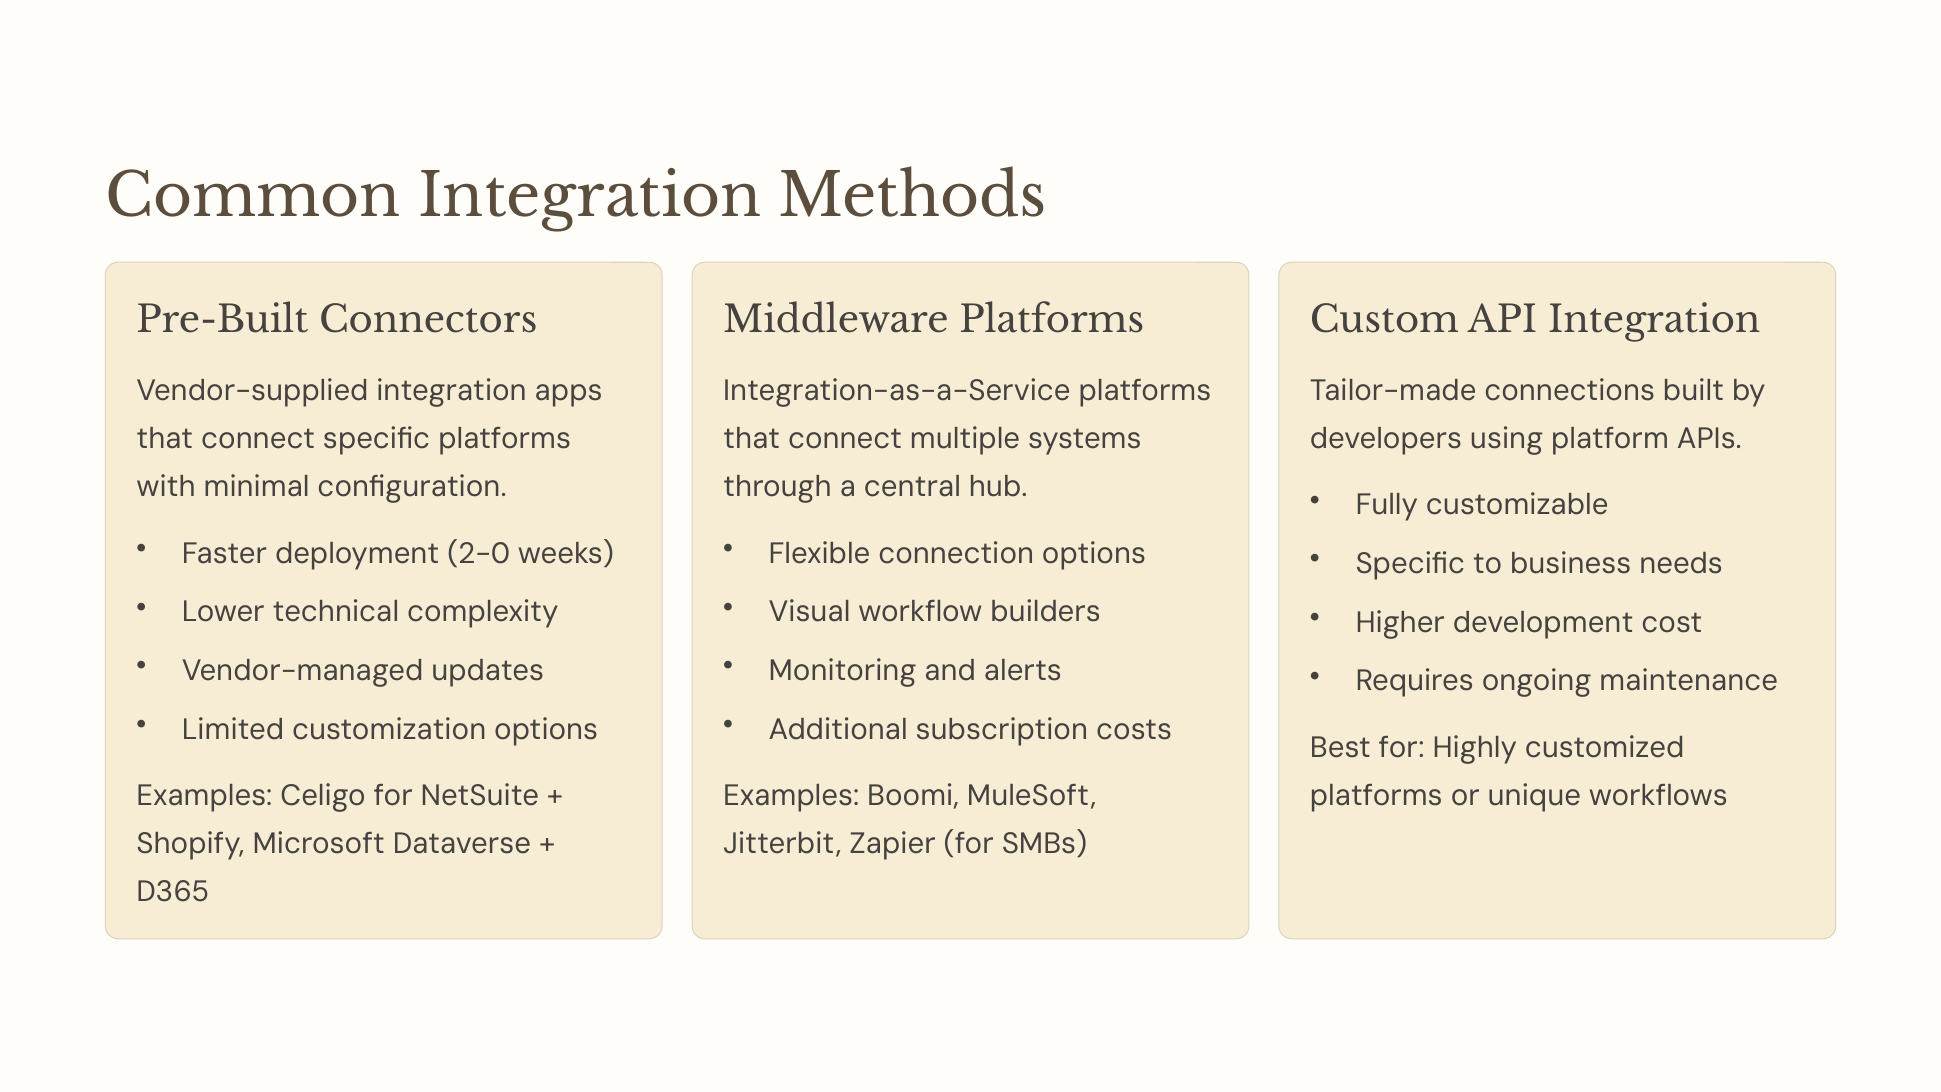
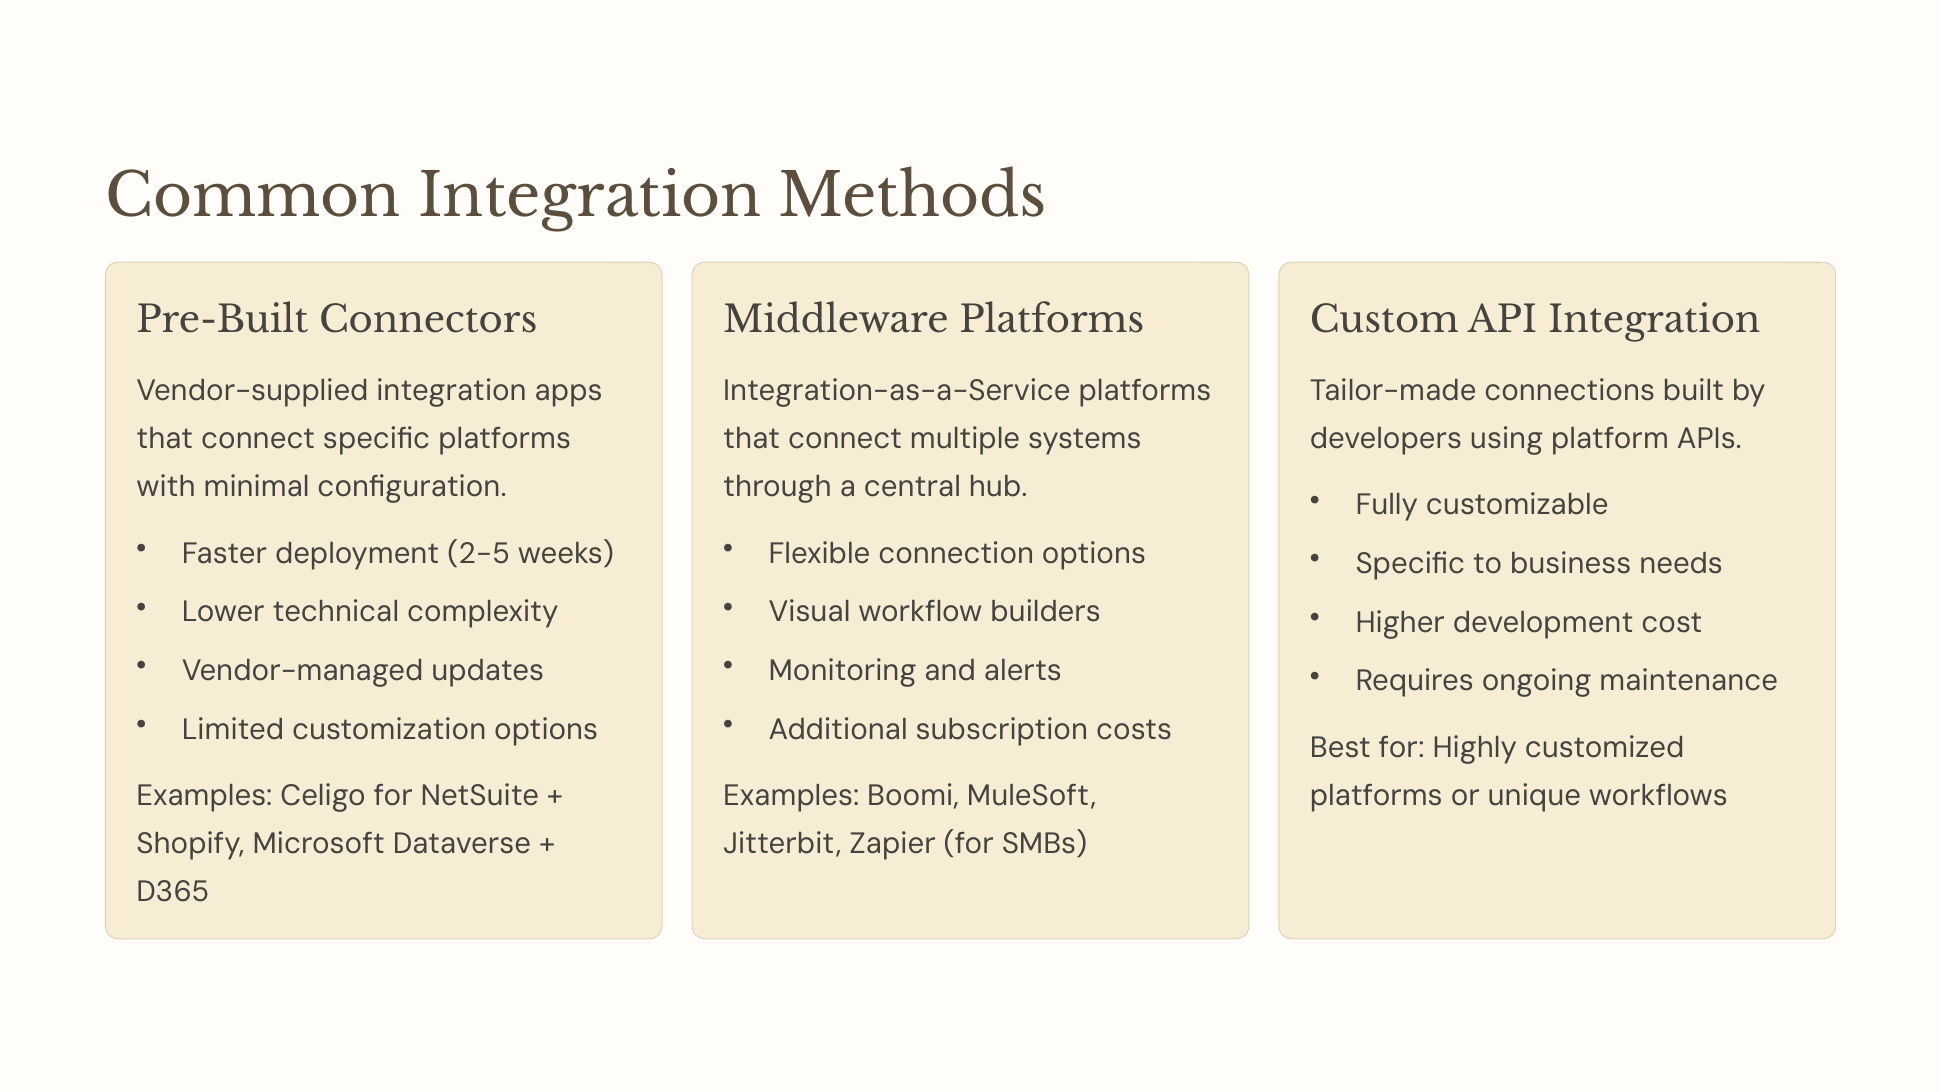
2-0: 2-0 -> 2-5 (479, 553)
